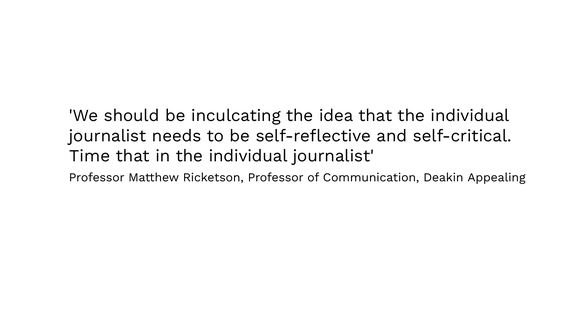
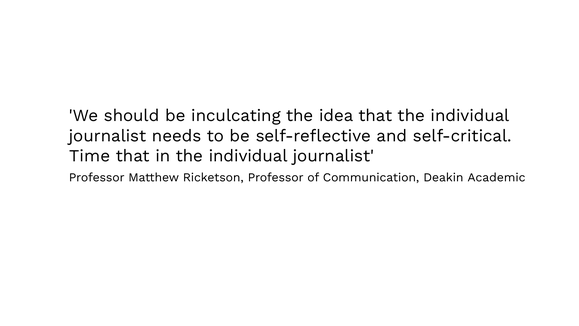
Appealing: Appealing -> Academic (497, 177)
